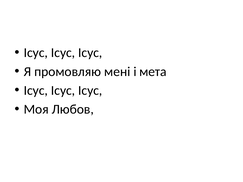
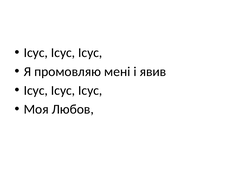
мета: мета -> явив (153, 72)
